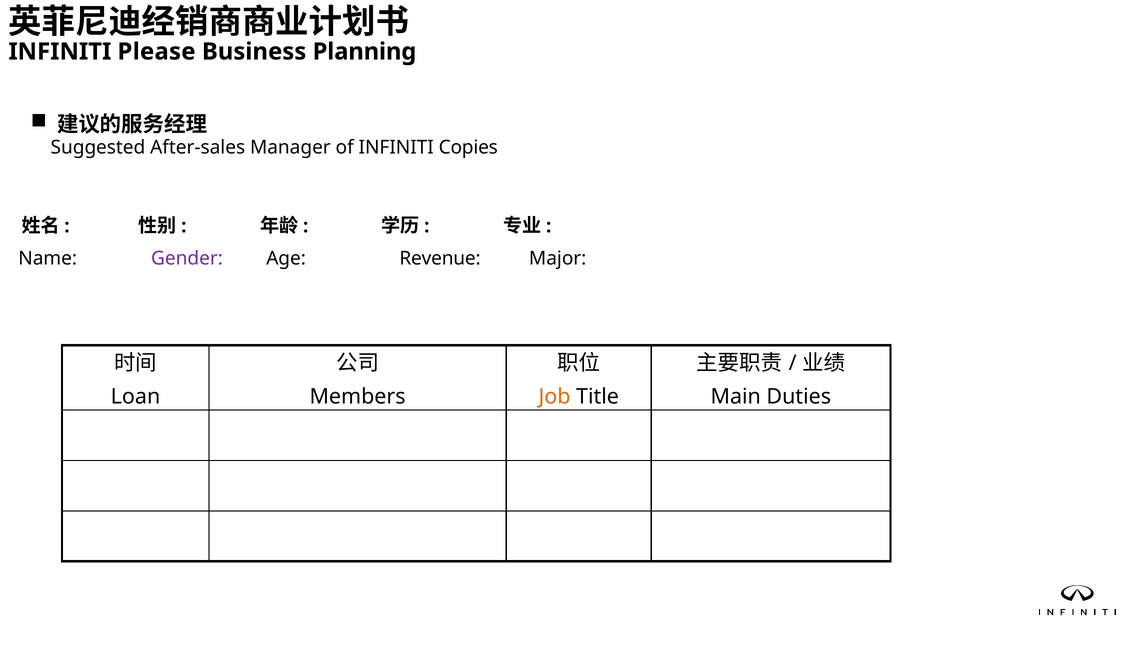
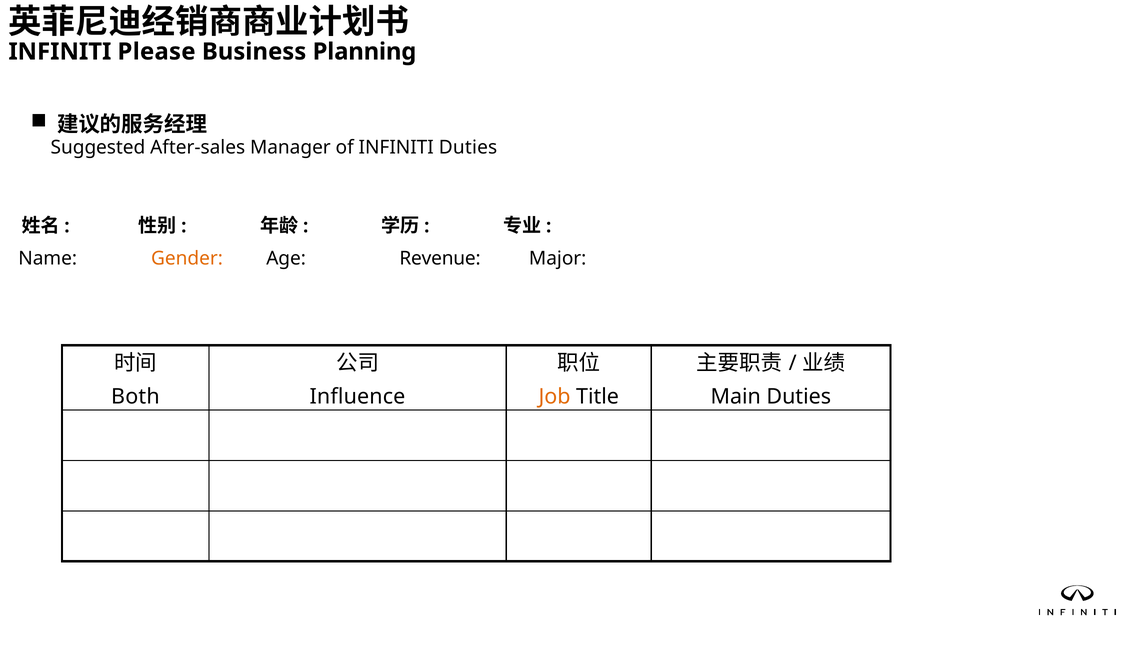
INFINITI Copies: Copies -> Duties (468, 147)
Gender colour: purple -> orange (187, 258)
Loan: Loan -> Both (135, 396)
Members: Members -> Influence (357, 396)
